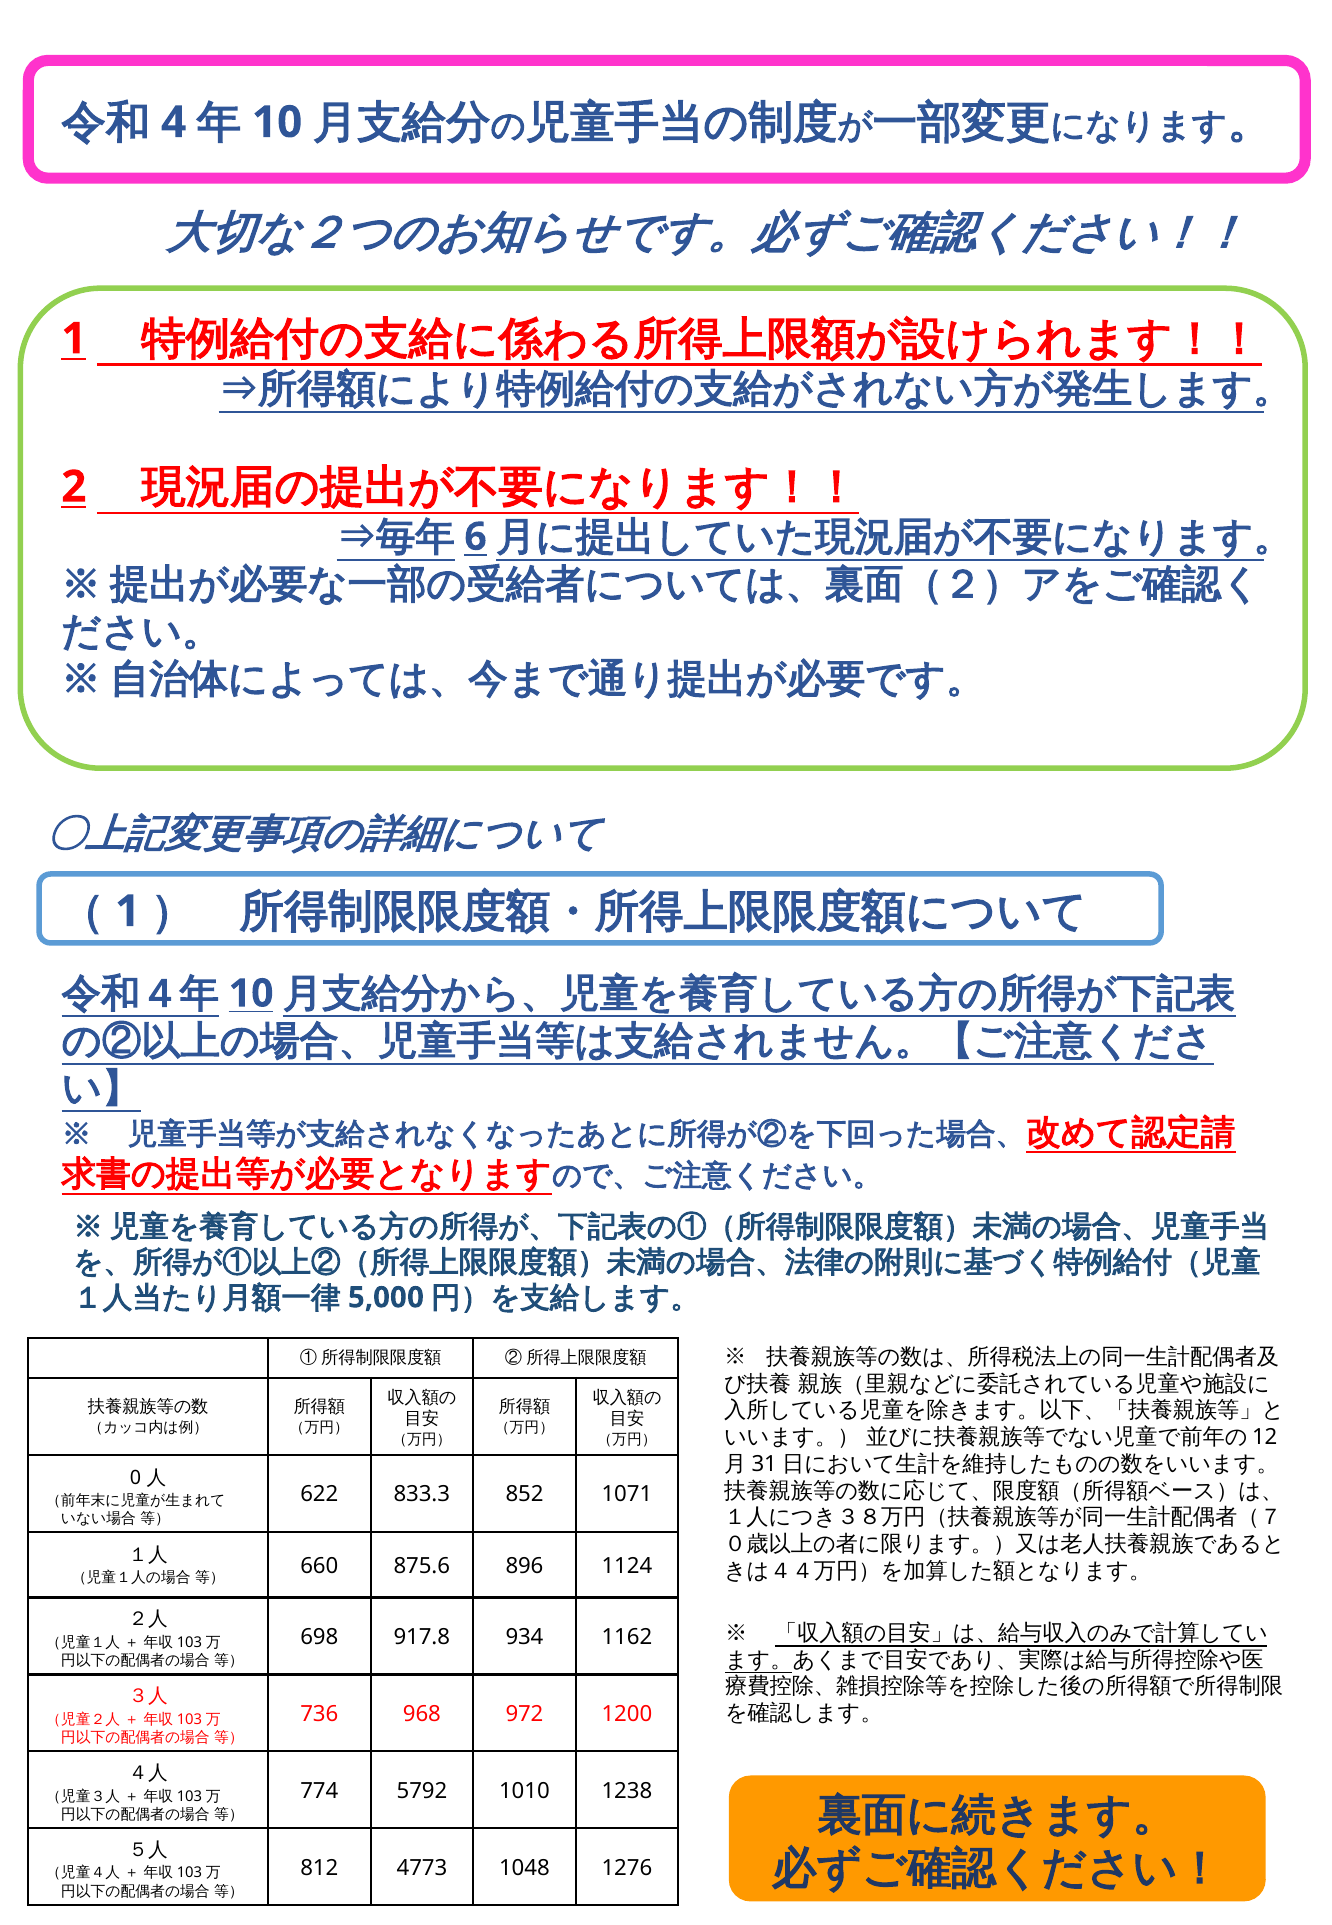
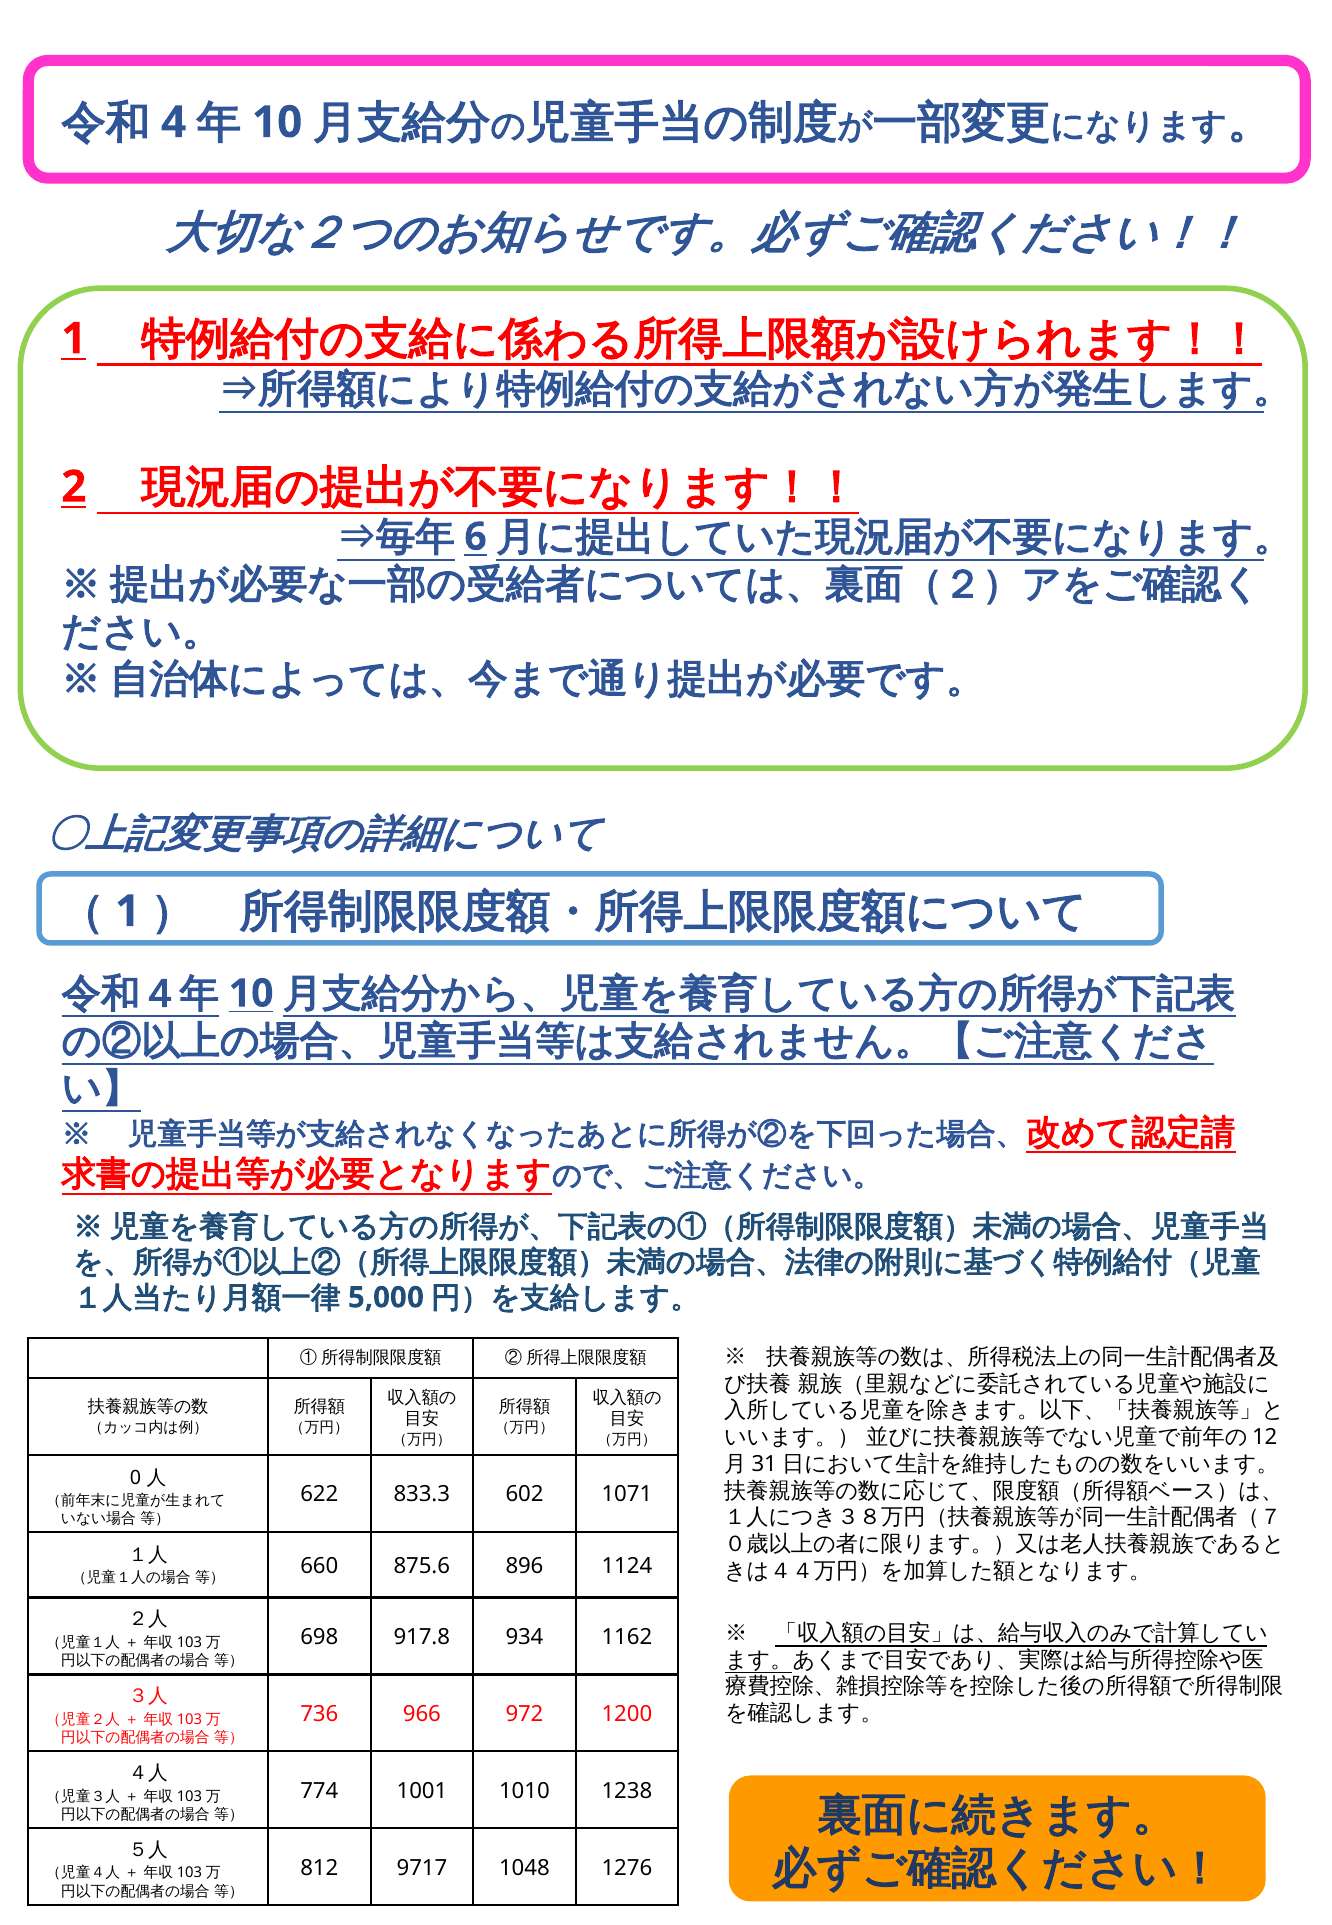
852: 852 -> 602 (525, 1494)
968: 968 -> 966 (422, 1713)
5792: 5792 -> 1001 (422, 1790)
4773: 4773 -> 9717 (422, 1867)
